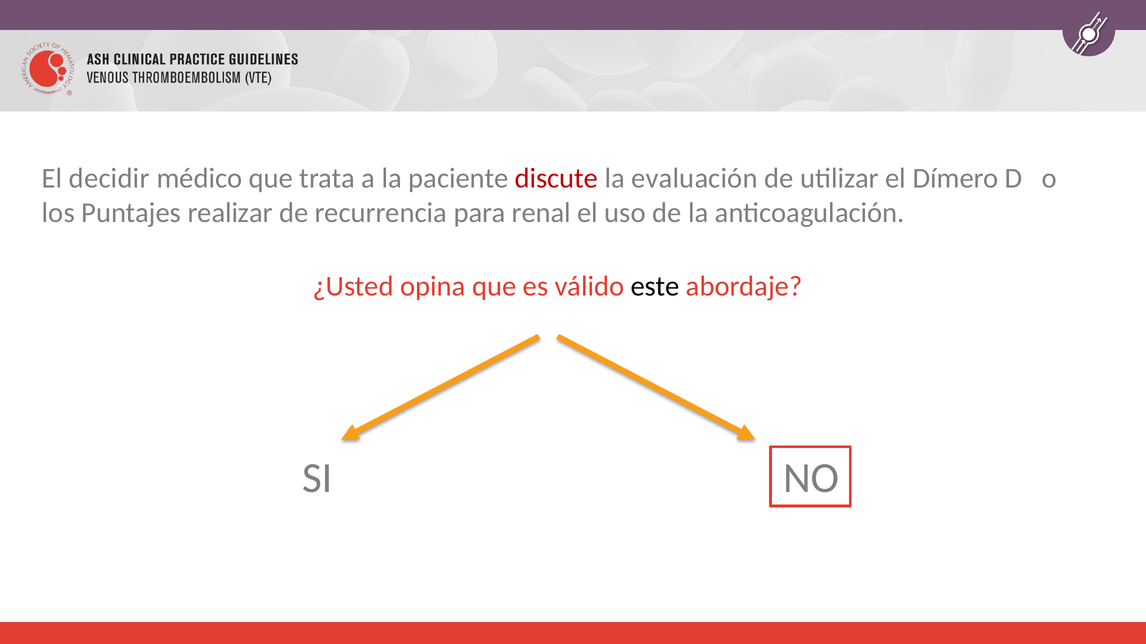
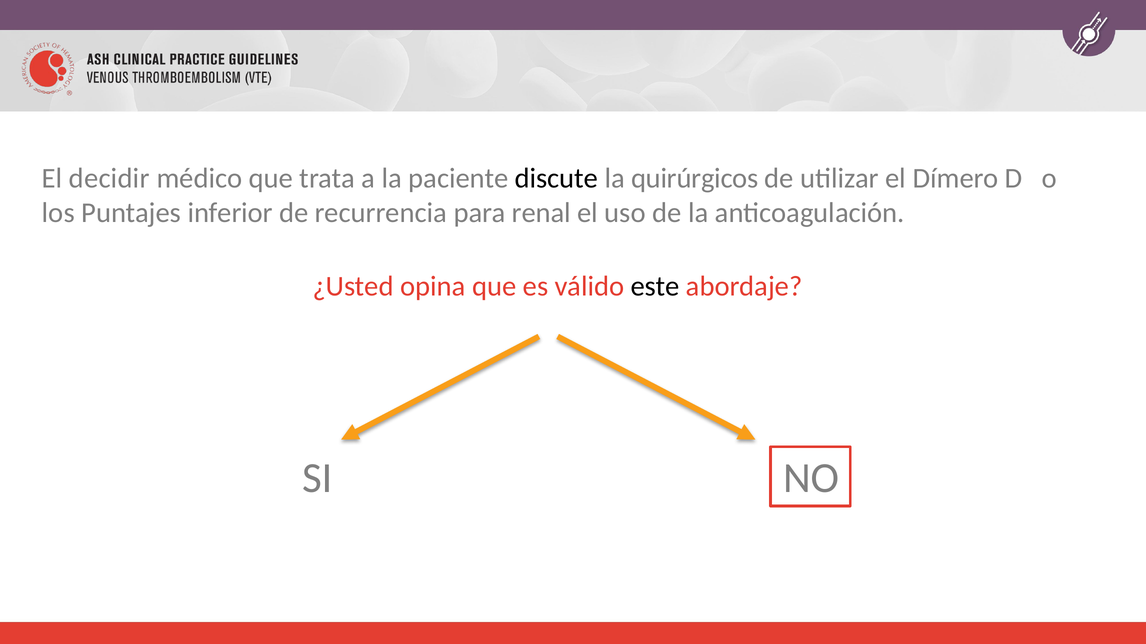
discute colour: red -> black (556, 178)
evaluación: evaluación -> quirúrgicos (695, 178)
realizar: realizar -> inferior (230, 213)
